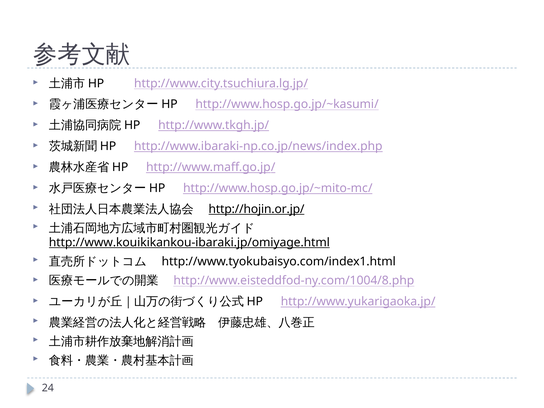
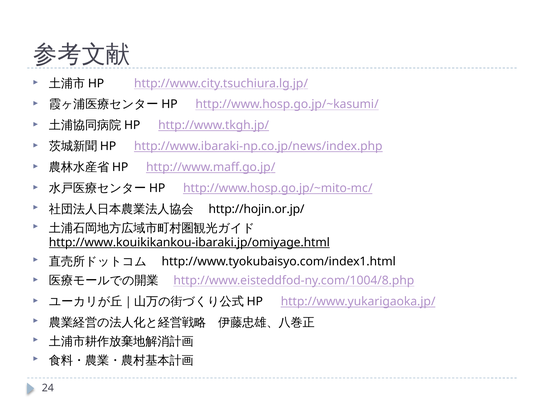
http://hojin.or.jp/ underline: present -> none (257, 209)
